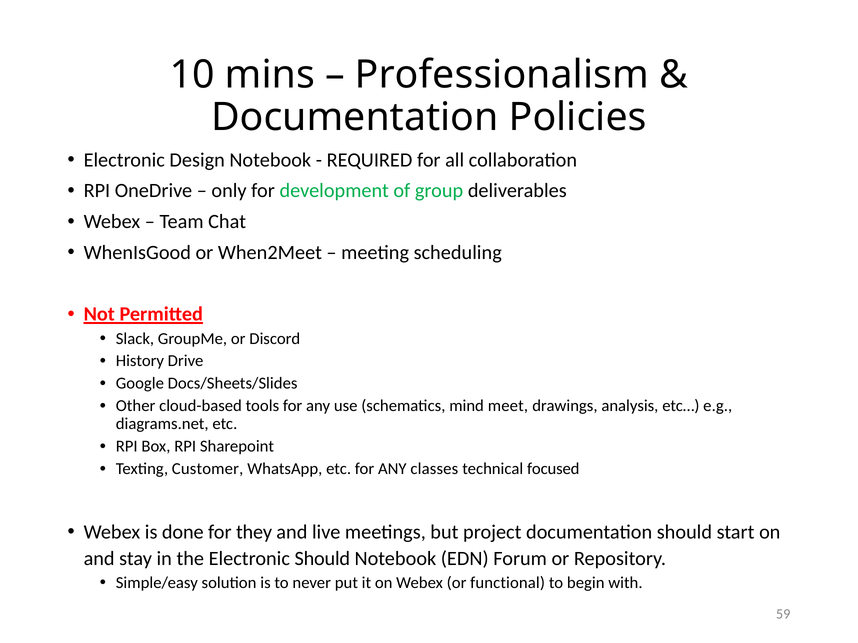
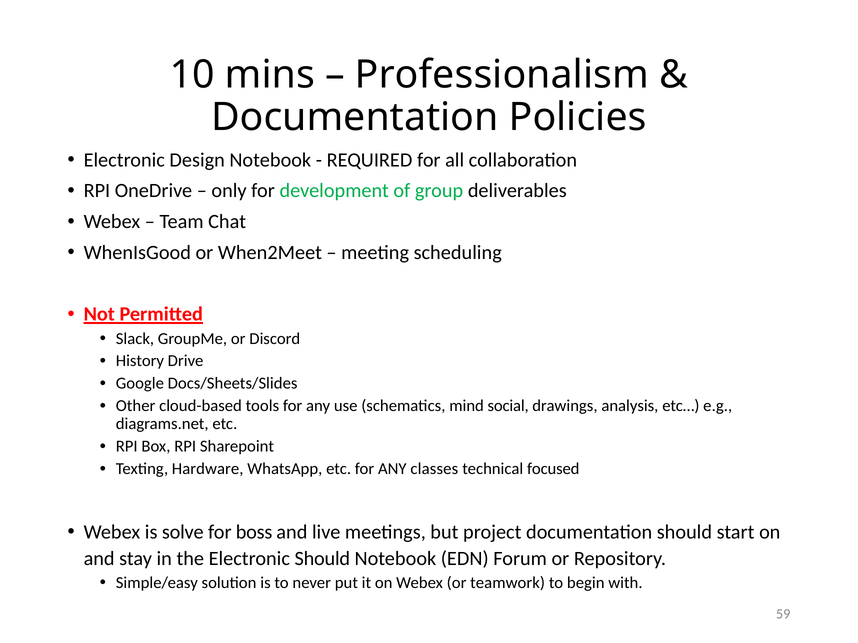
meet: meet -> social (508, 406)
Customer: Customer -> Hardware (208, 469)
done: done -> solve (183, 532)
they: they -> boss (254, 532)
functional: functional -> teamwork (508, 583)
